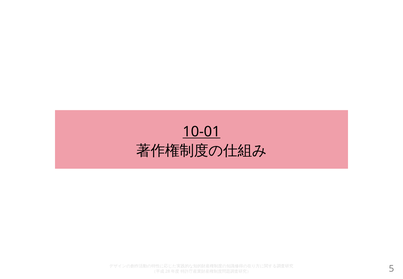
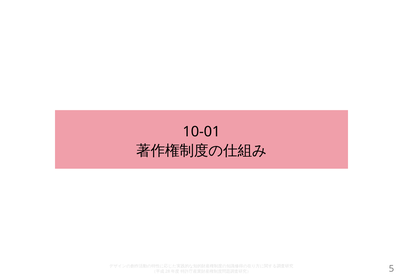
10-01 underline: present -> none (201, 132)
